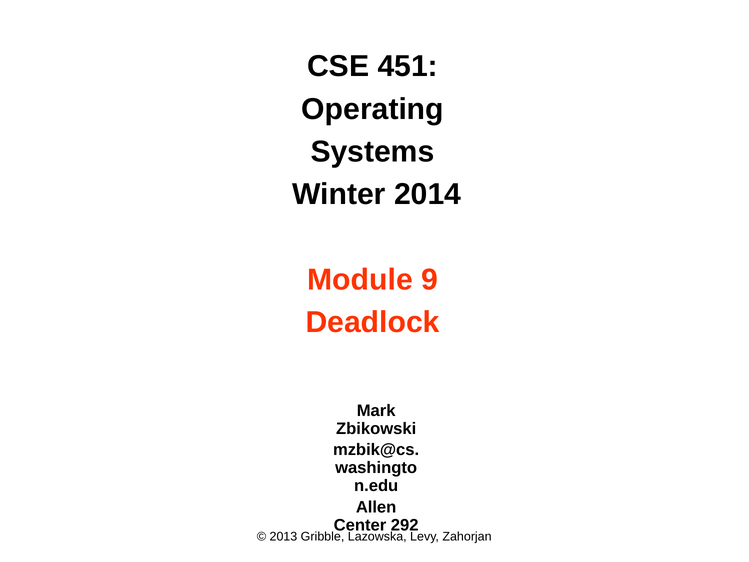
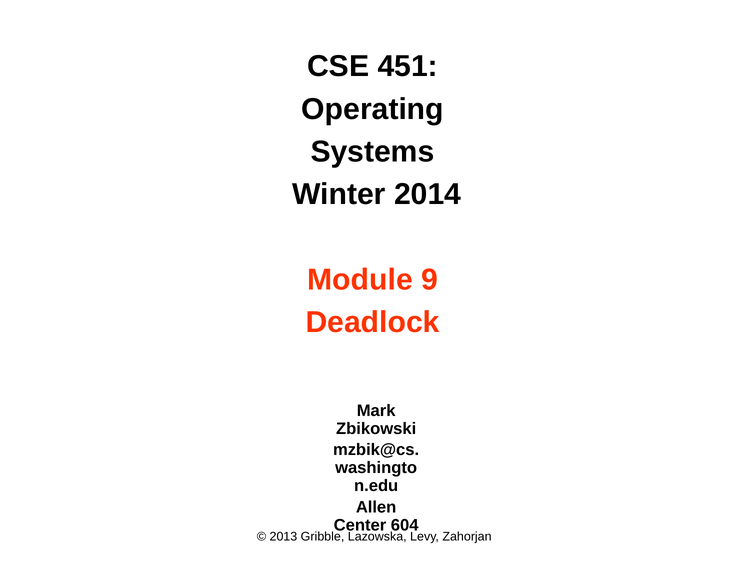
292: 292 -> 604 (405, 525)
